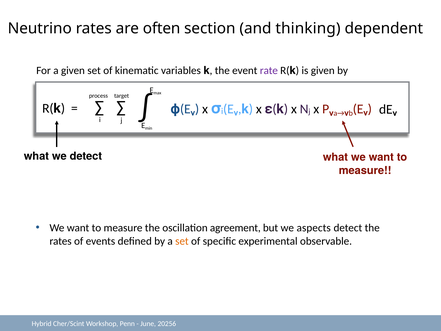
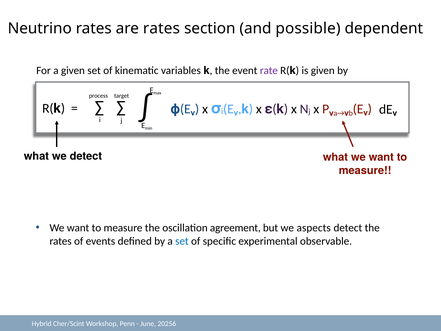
are often: often -> rates (161, 28)
thinking: thinking -> possible (308, 28)
set colour: orange -> blue (182, 241)
